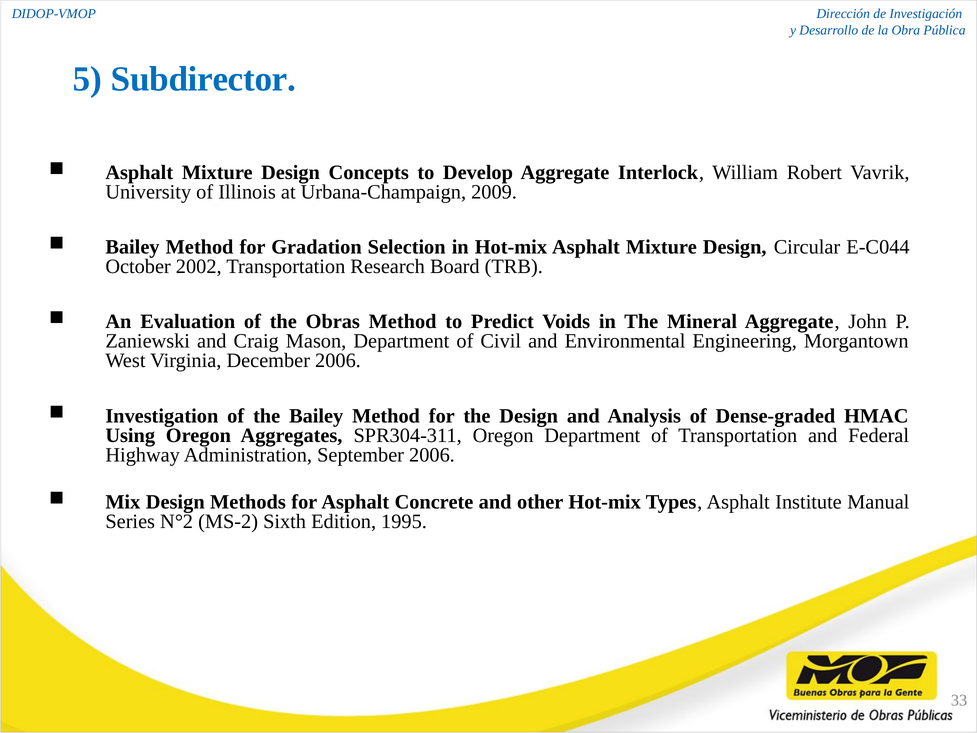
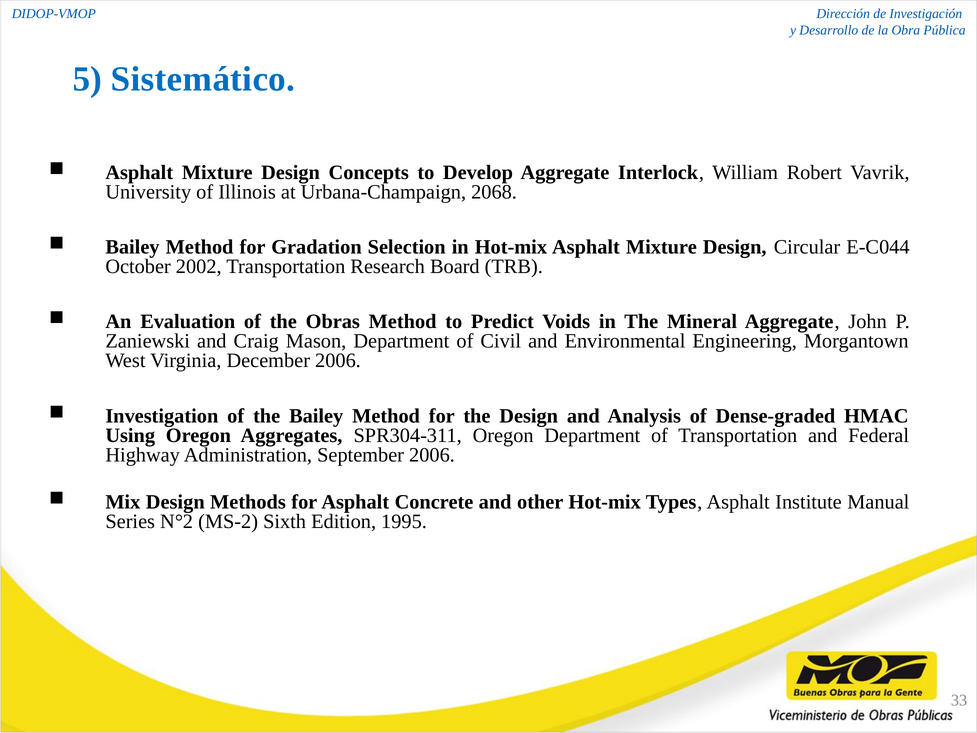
Subdirector: Subdirector -> Sistemático (203, 79)
2009: 2009 -> 2068 (494, 192)
